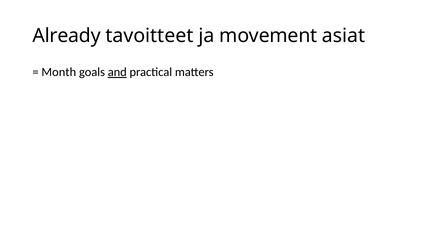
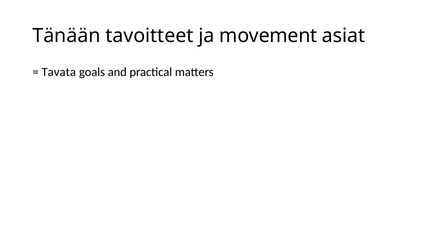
Already: Already -> Tänään (66, 36)
Month: Month -> Tavata (59, 72)
and underline: present -> none (117, 72)
